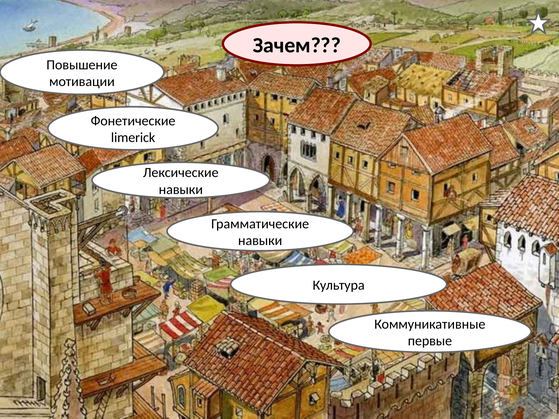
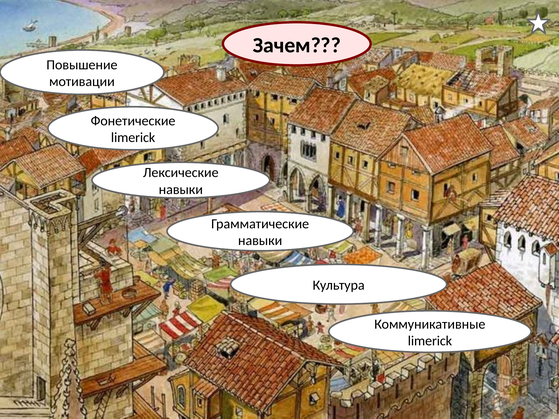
первые: первые -> limerick (430, 341)
